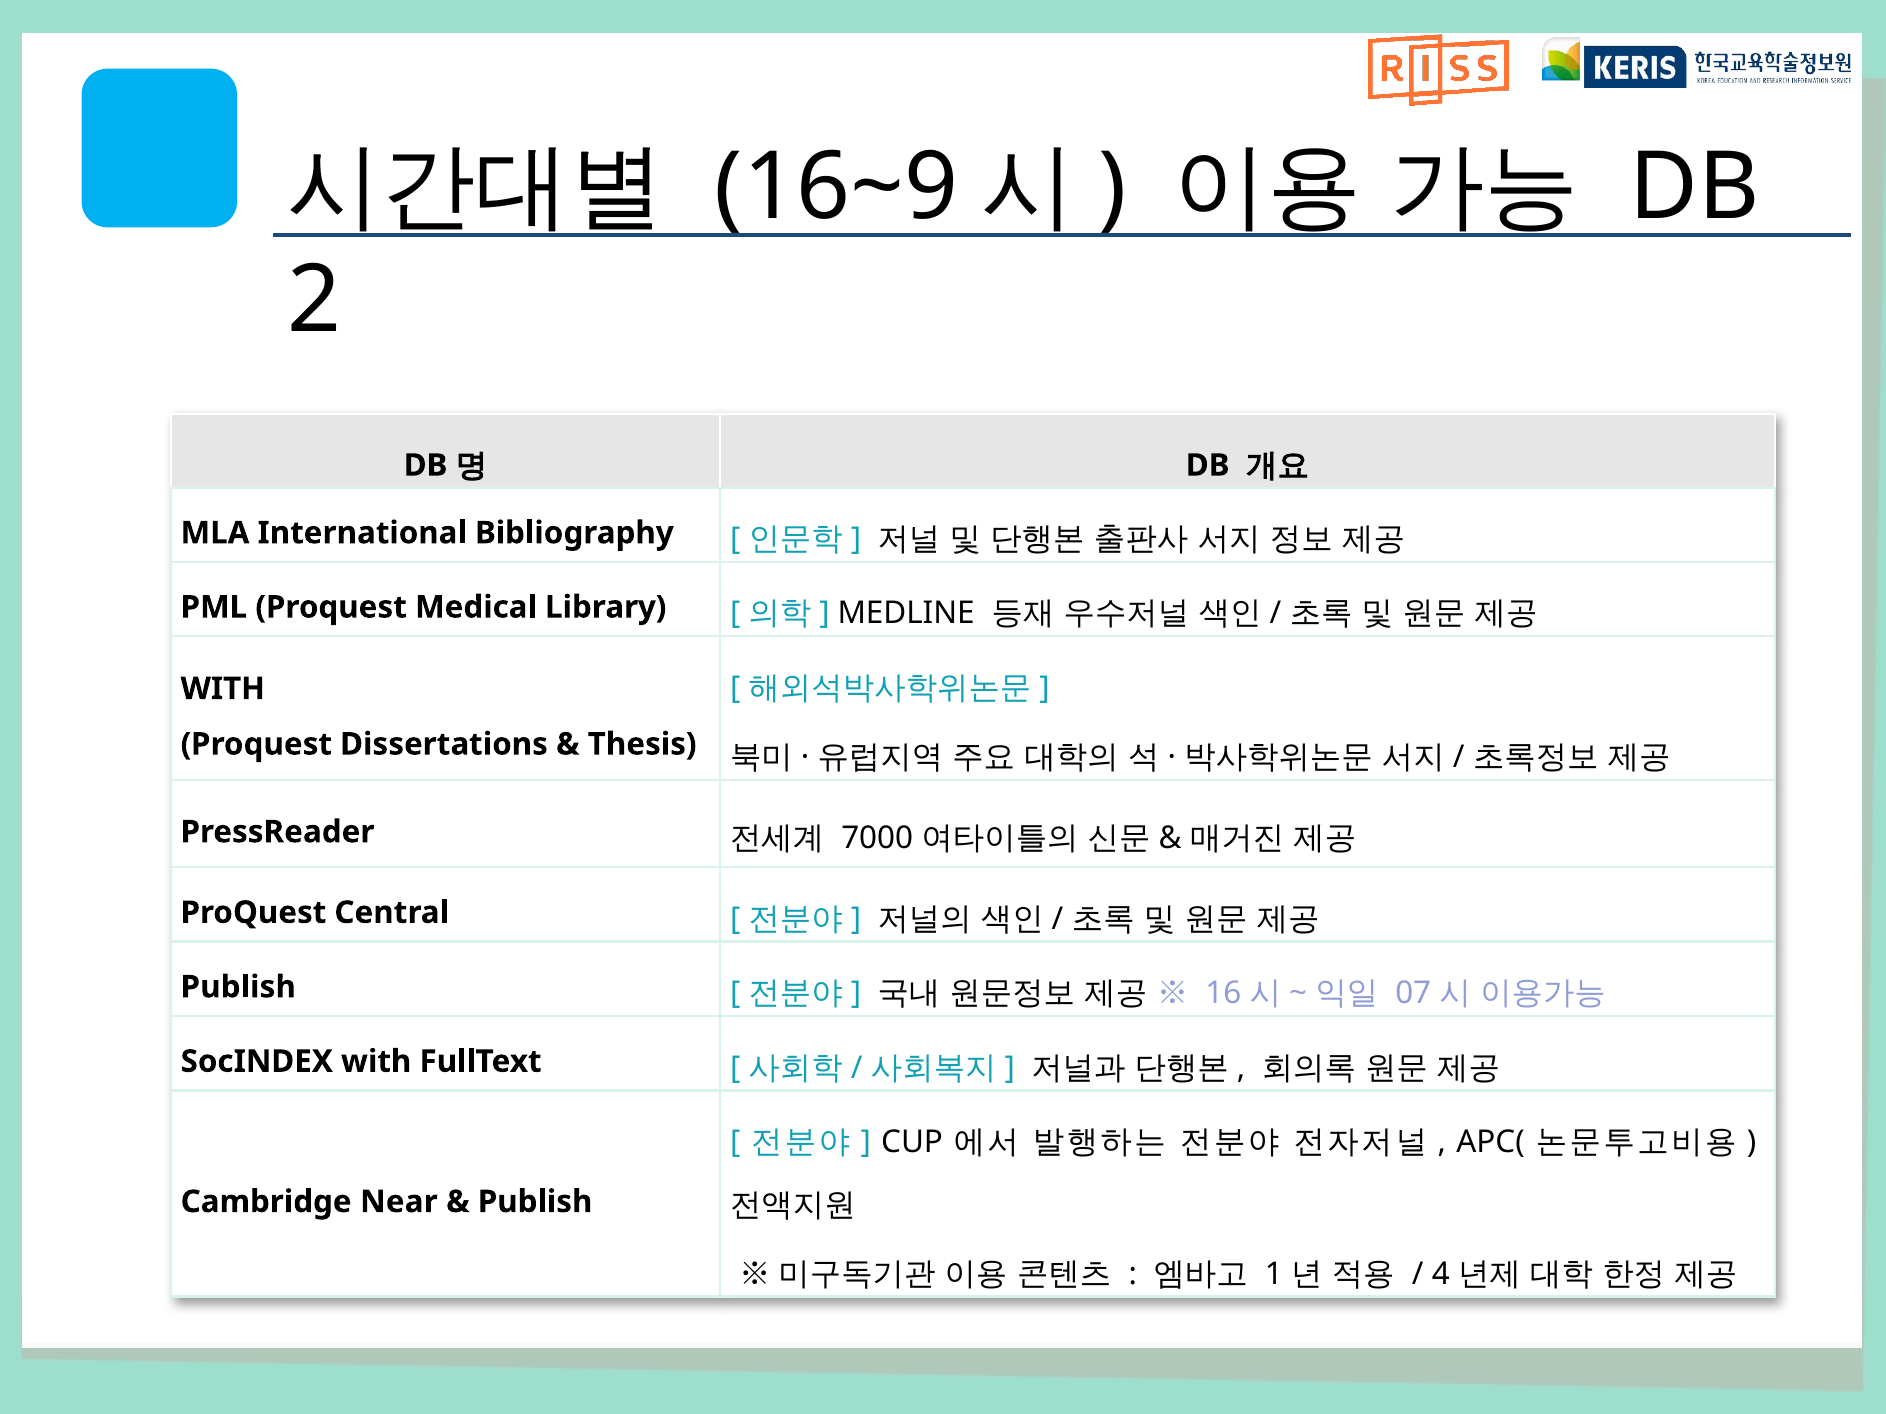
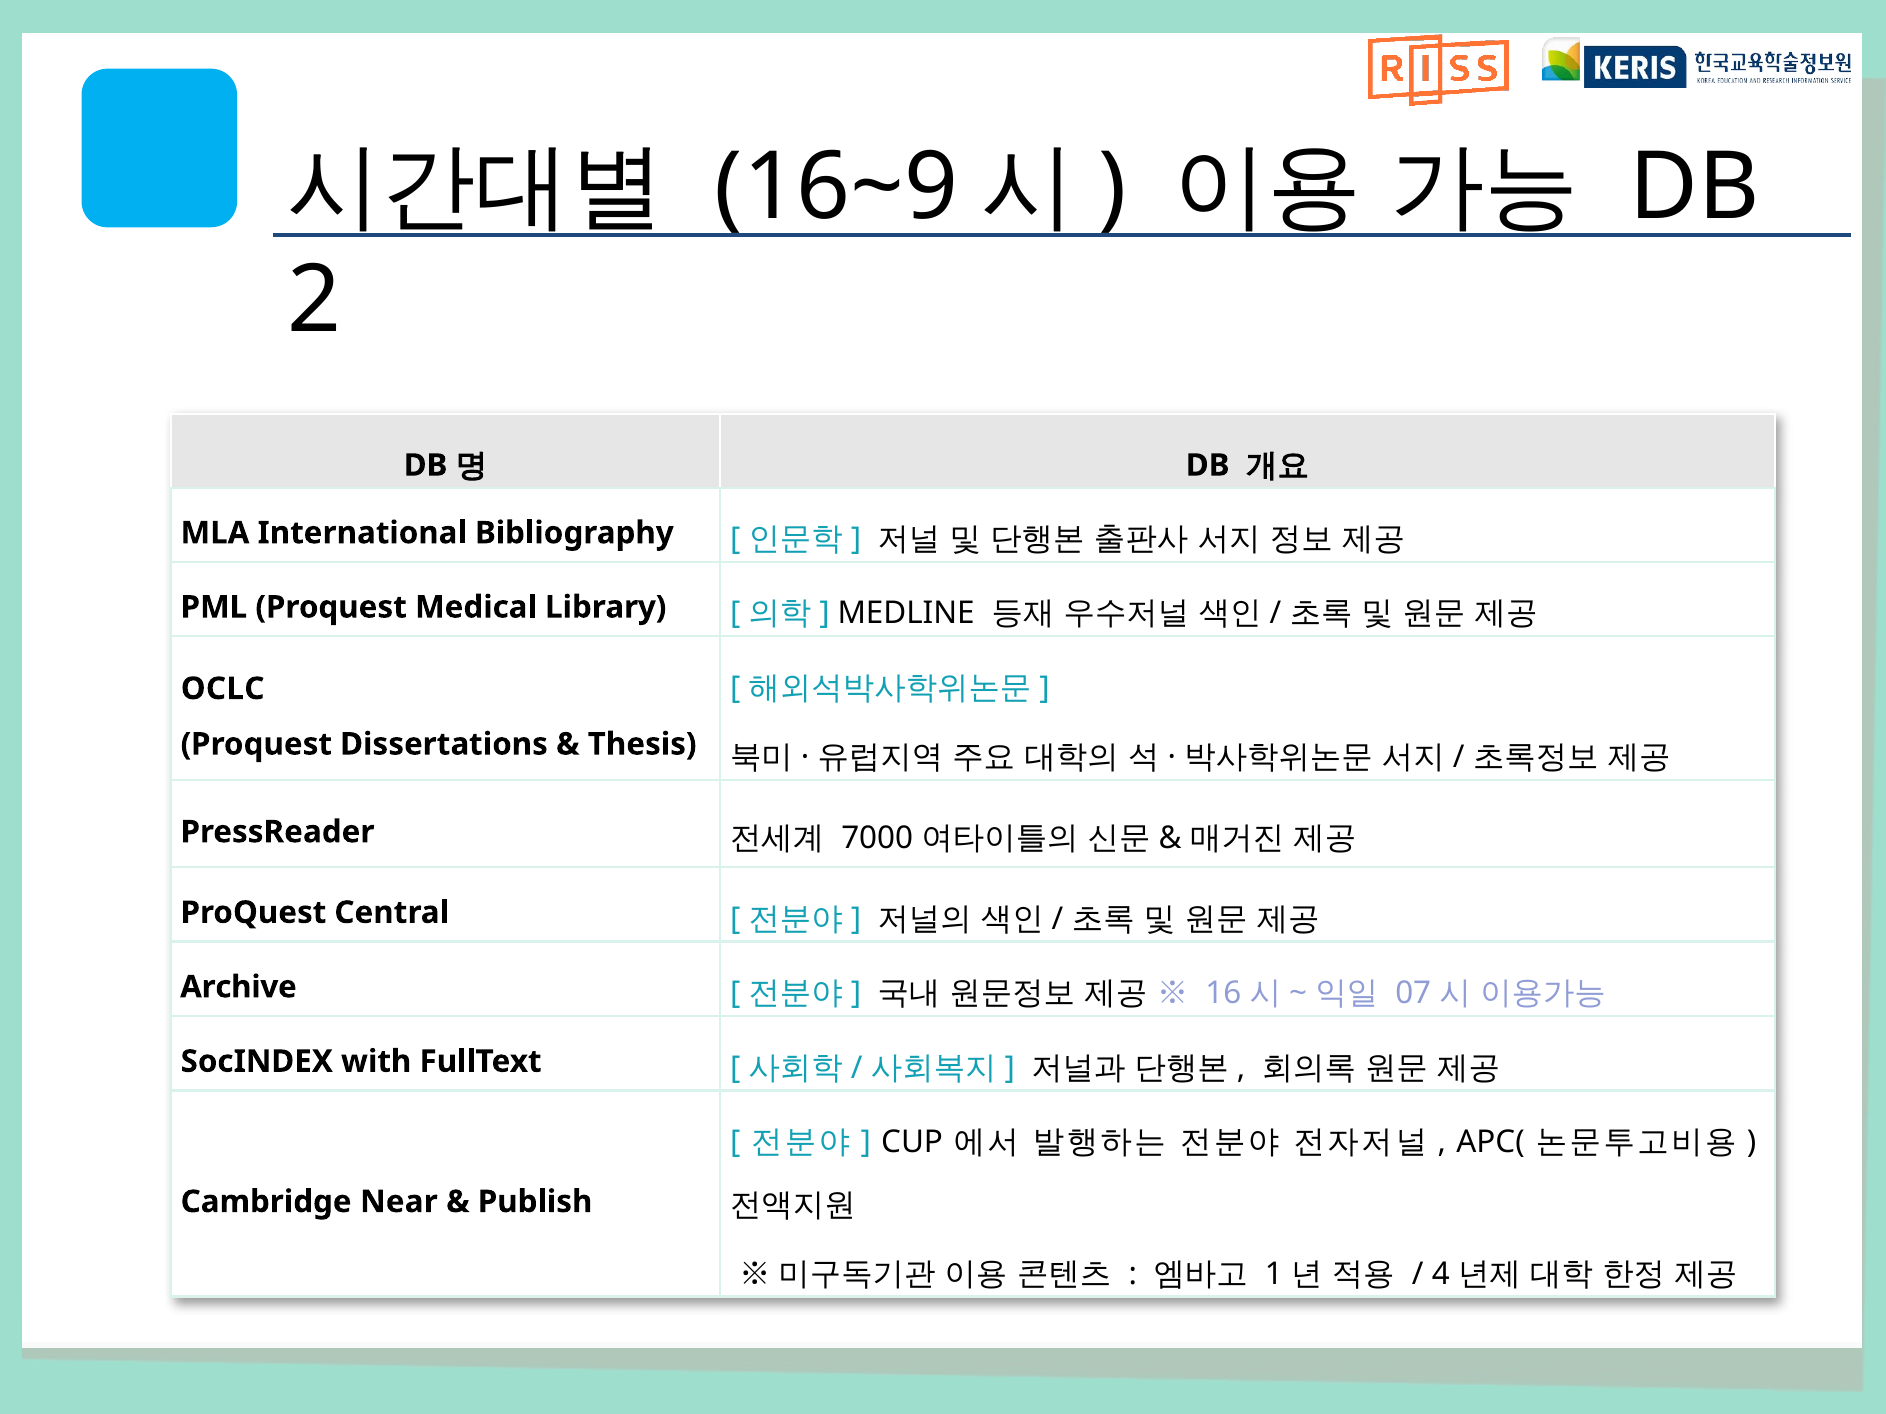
WITH: WITH -> OCLC (223, 689)
Publish: Publish -> Archive (238, 987)
